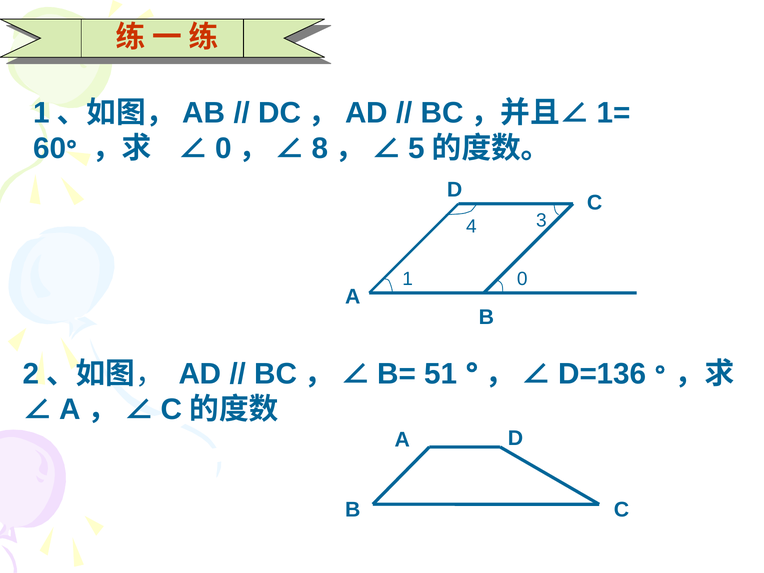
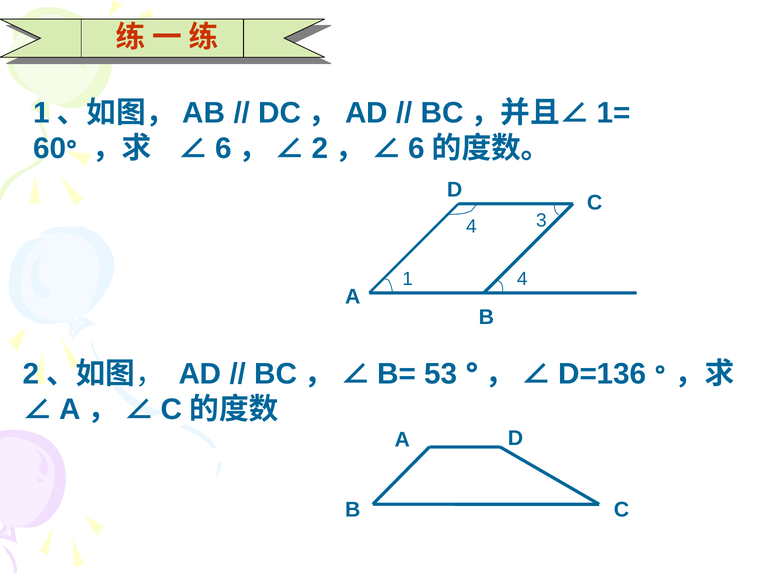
0: 0 -> 6 (223, 148)
8: 8 -> 2 (320, 148)
5: 5 -> 6 (417, 148)
1 0: 0 -> 4 (522, 279)
51: 51 -> 53 (441, 374)
